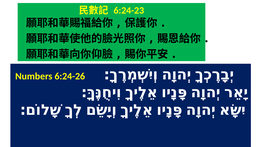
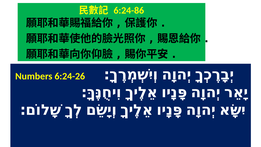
6:24-23: 6:24-23 -> 6:24-86 (129, 11)
